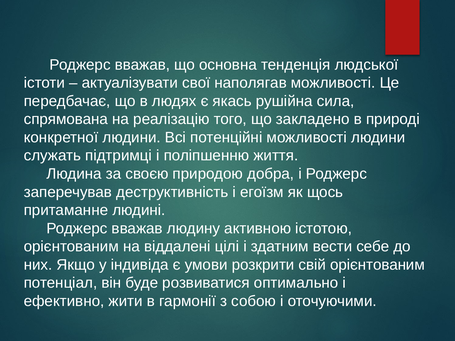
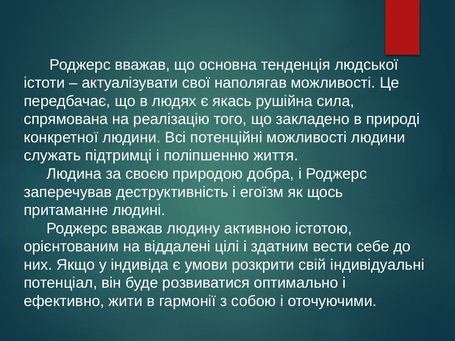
свій орієнтованим: орієнтованим -> індивідуальні (377, 265)
